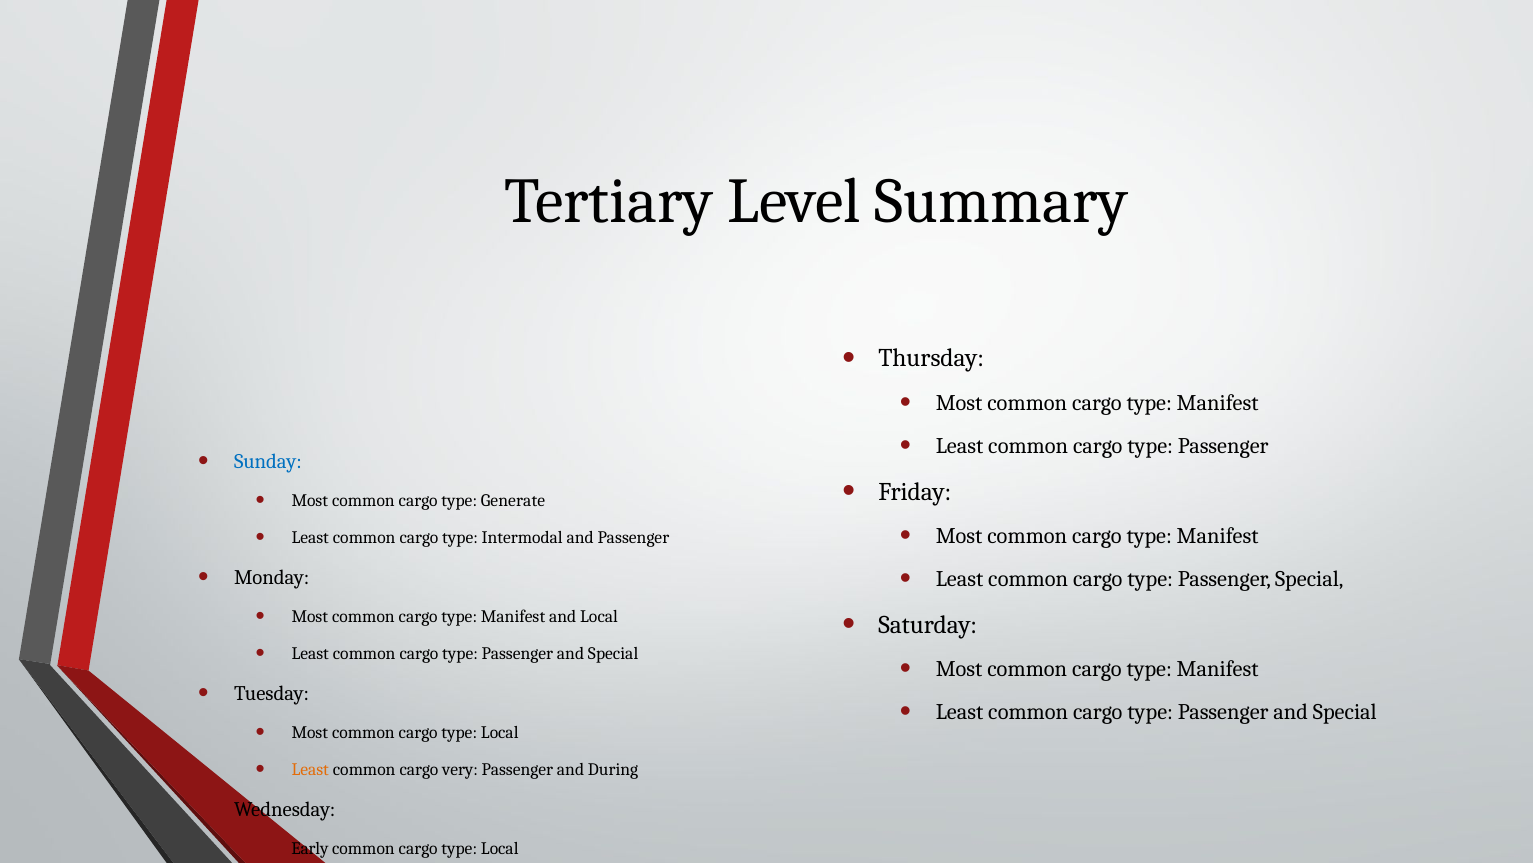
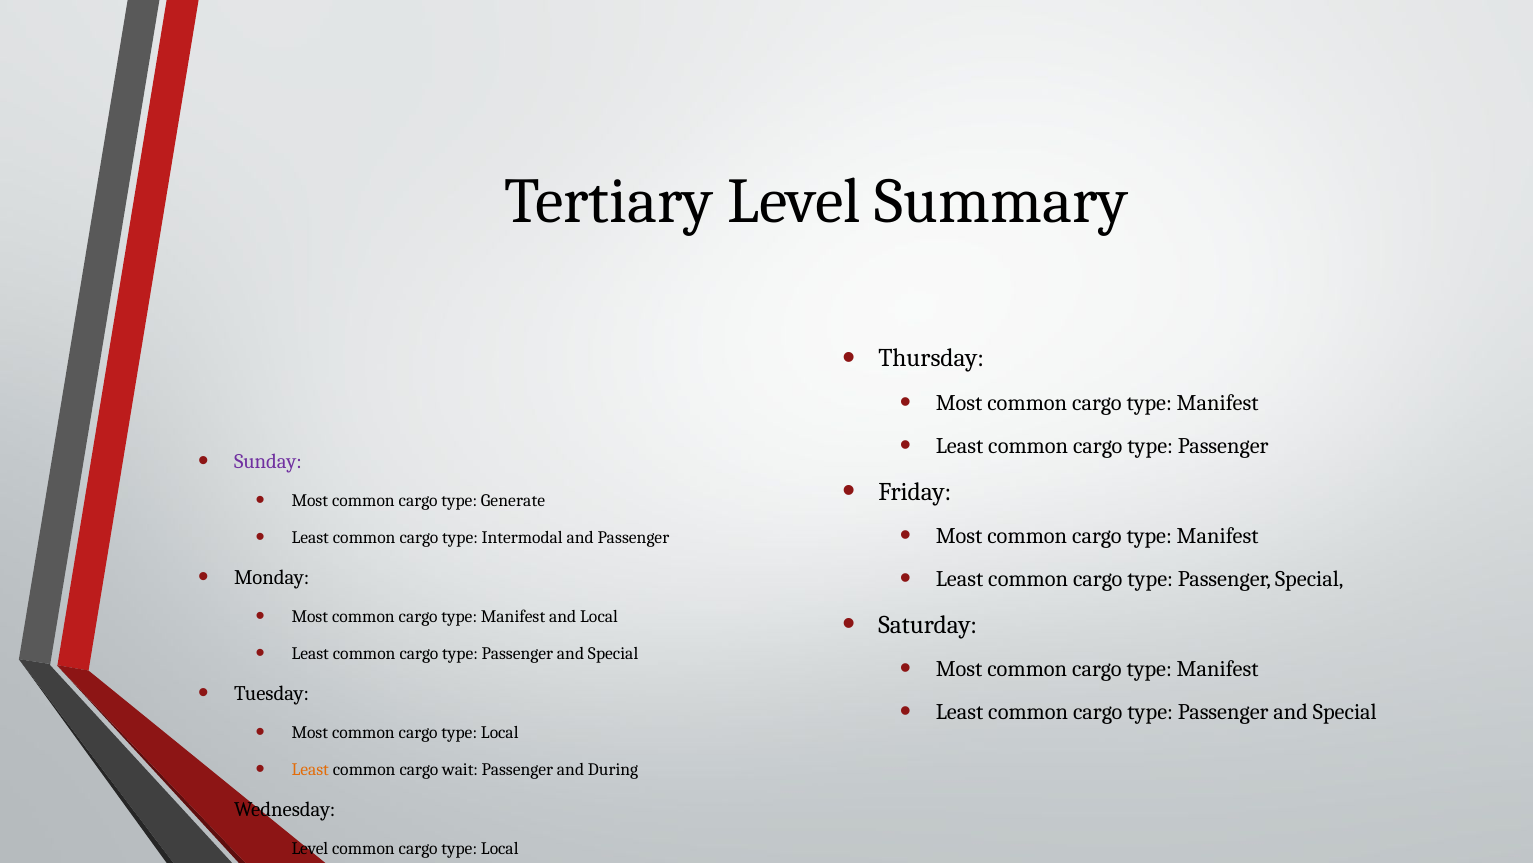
Sunday colour: blue -> purple (268, 461)
very: very -> wait (460, 769)
Early: Early -> Level (310, 848)
